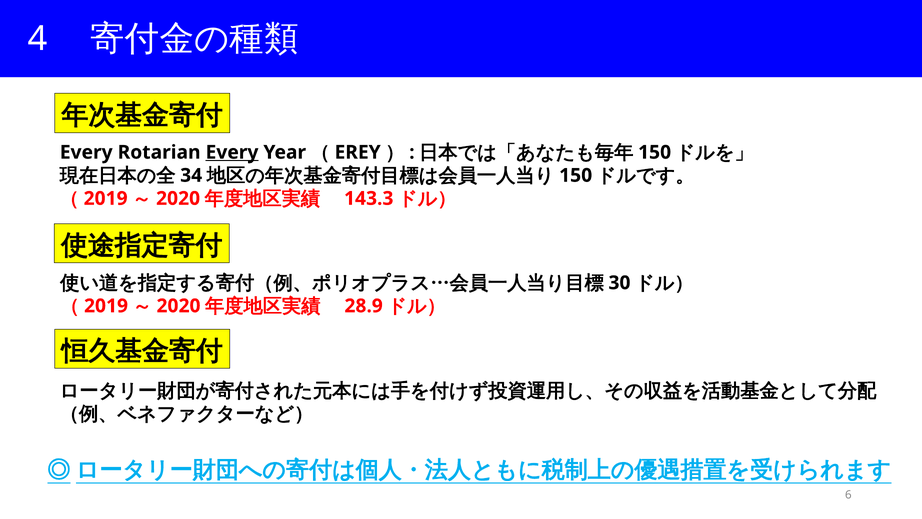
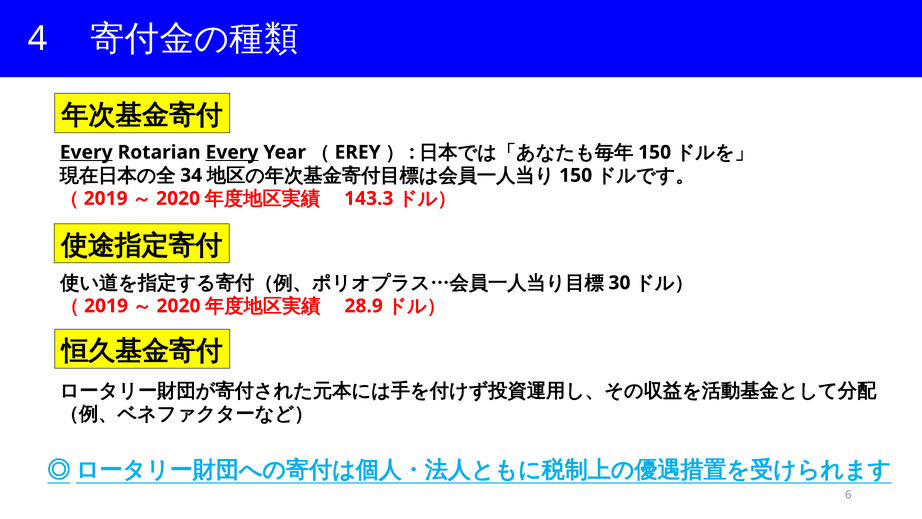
Every underline: none -> present (86, 152)
